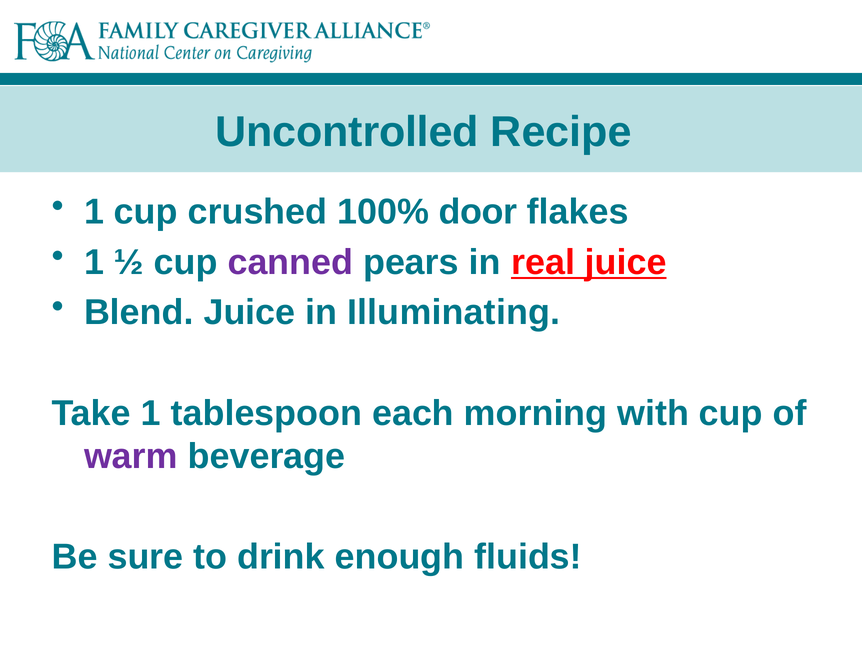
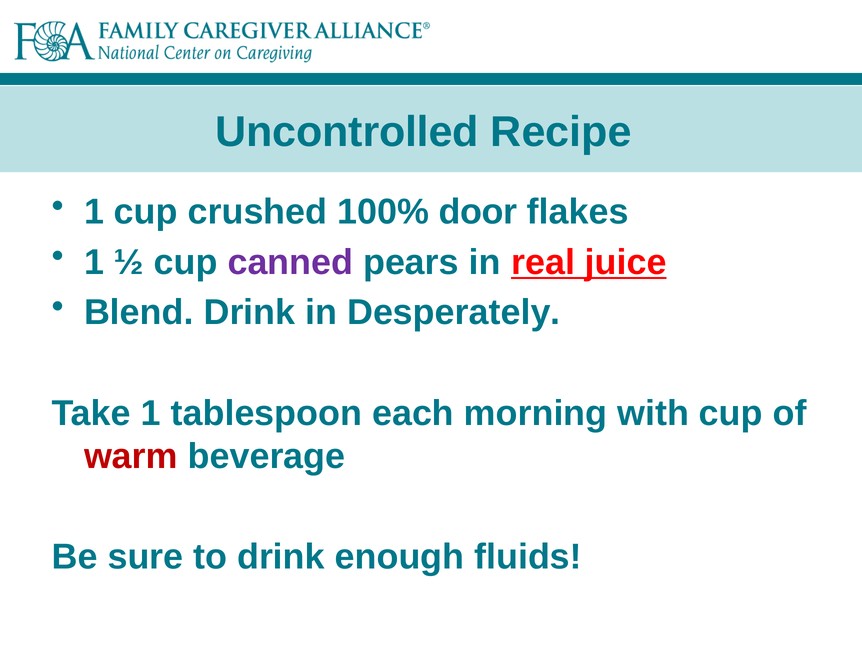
Blend Juice: Juice -> Drink (249, 313)
Illuminating: Illuminating -> Desperately (454, 313)
warm colour: purple -> red (131, 457)
